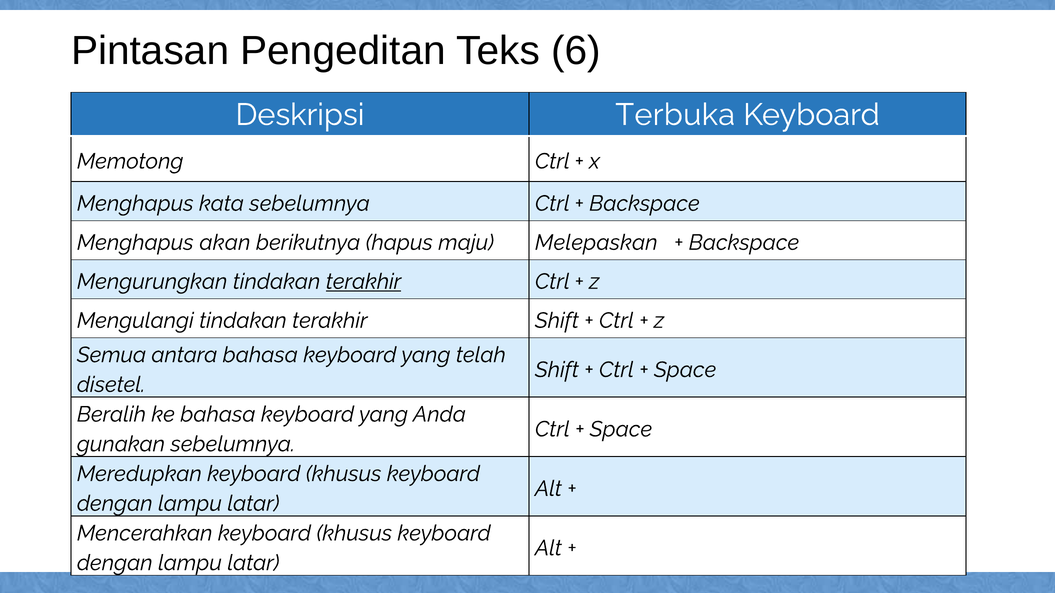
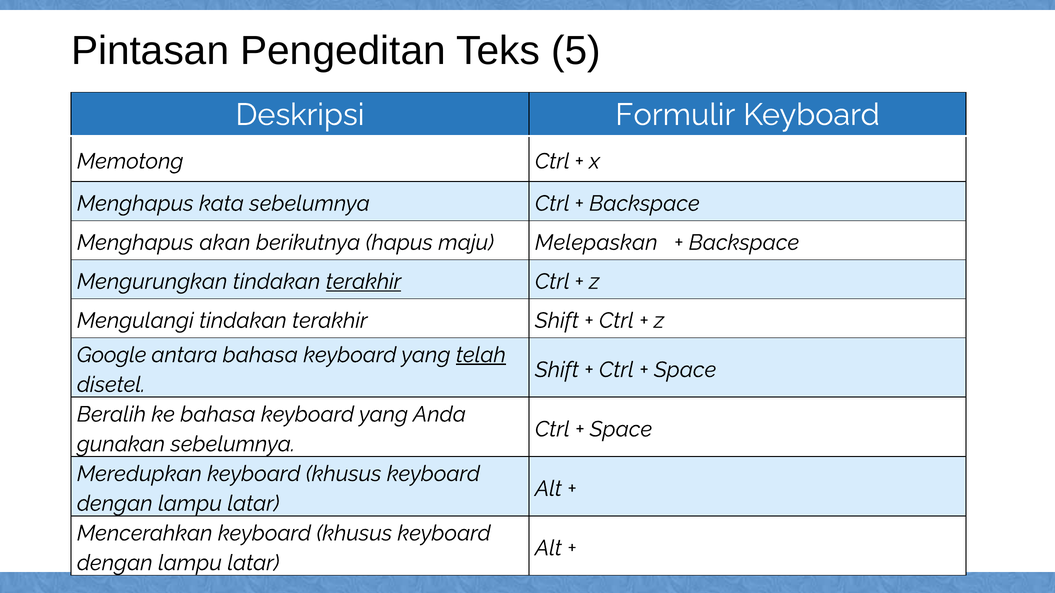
6: 6 -> 5 (576, 51)
Terbuka: Terbuka -> Formulir (675, 115)
Semua: Semua -> Google (112, 355)
telah underline: none -> present (481, 355)
